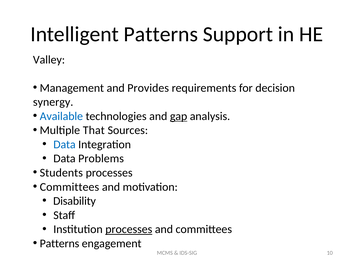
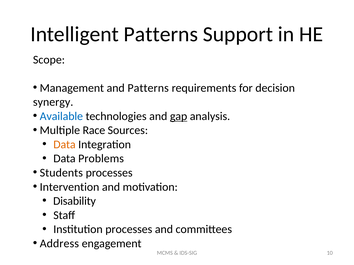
Valley: Valley -> Scope (49, 60)
and Provides: Provides -> Patterns (148, 88)
That: That -> Race (94, 131)
Data colour: blue -> orange (64, 145)
Committees: Committees -> Intervention (70, 187)
processes underline: present -> none (129, 230)
Patterns: Patterns -> Address (59, 244)
